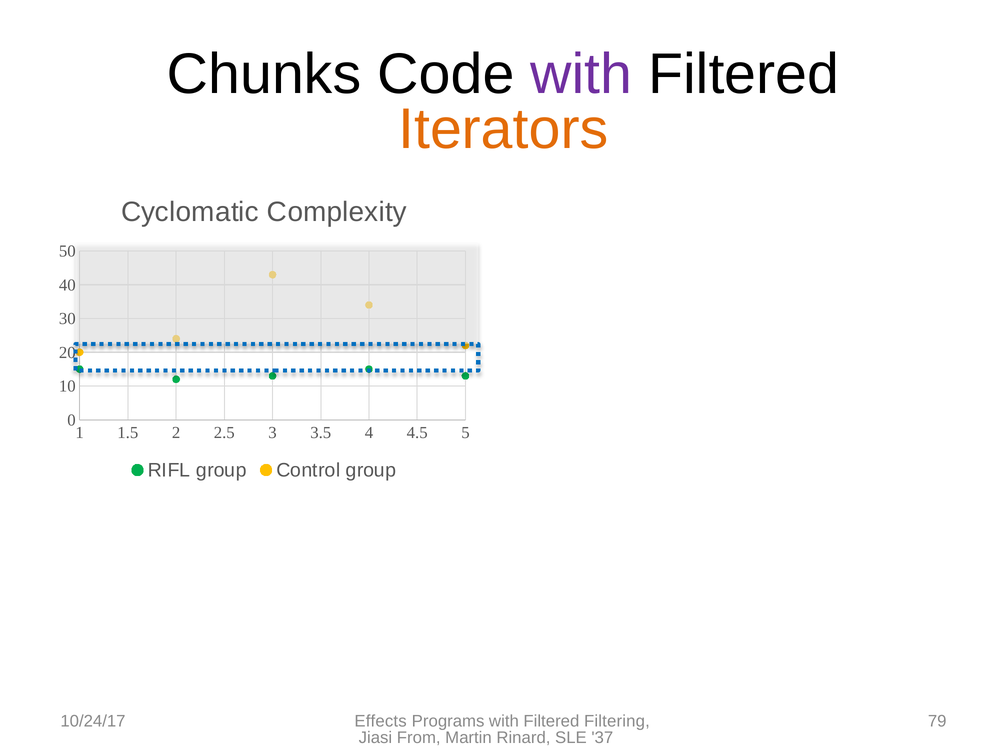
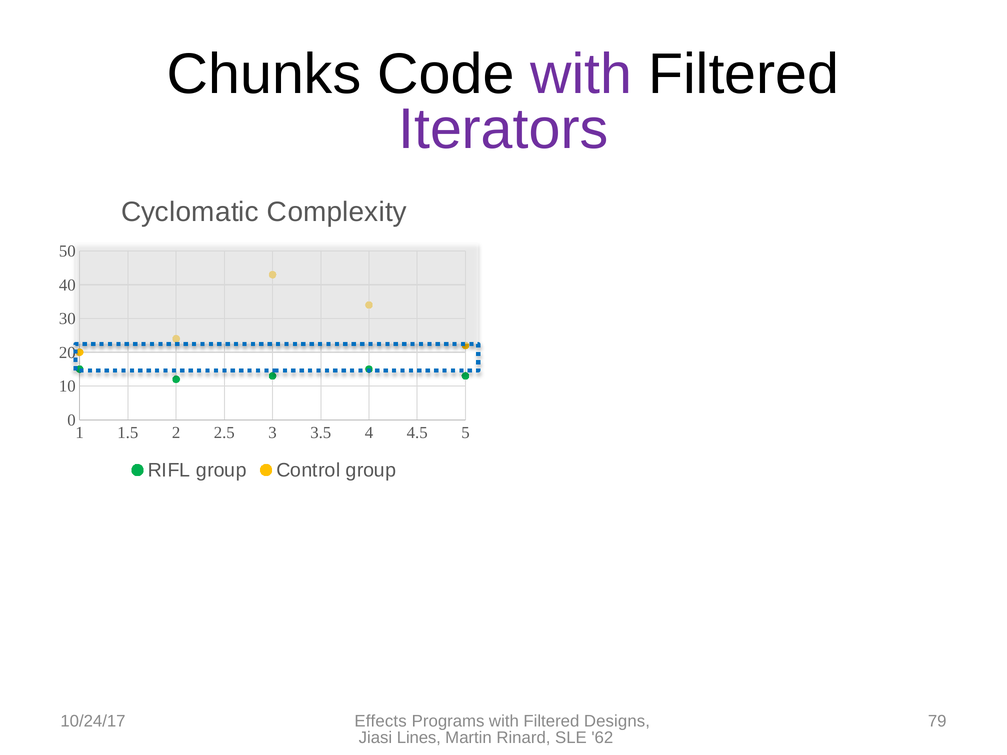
Iterators colour: orange -> purple (503, 129)
Filtering: Filtering -> Designs (617, 721)
From: From -> Lines (419, 738)
37: 37 -> 62 (602, 738)
